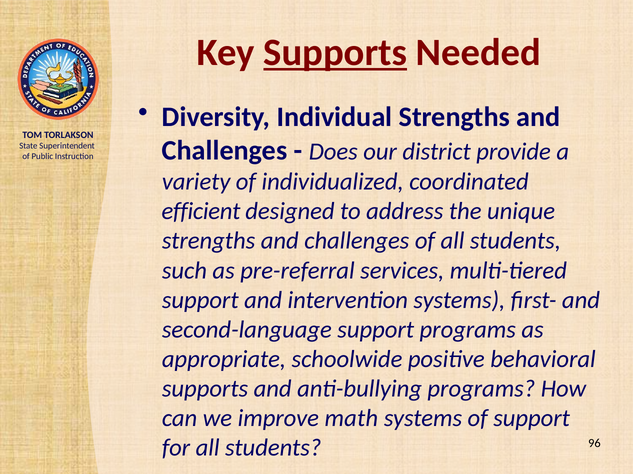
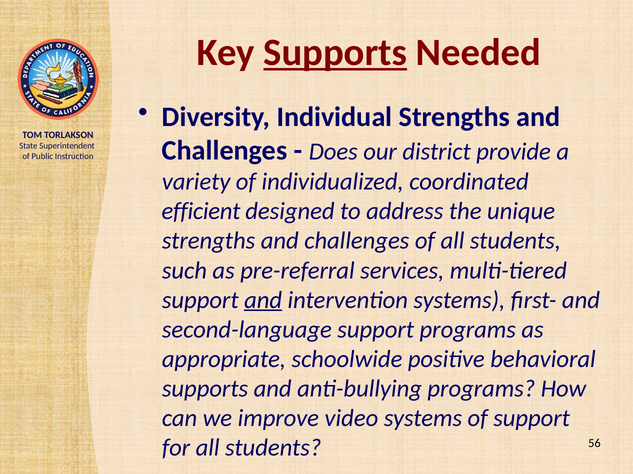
and underline: none -> present (263, 300)
math: math -> video (351, 419)
96: 96 -> 56 (594, 444)
